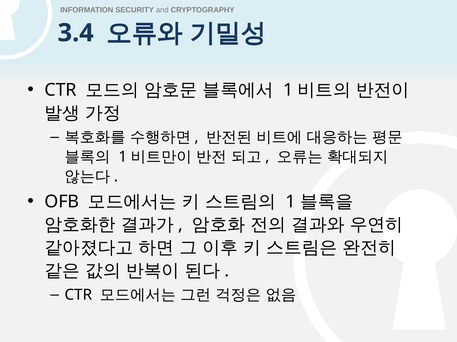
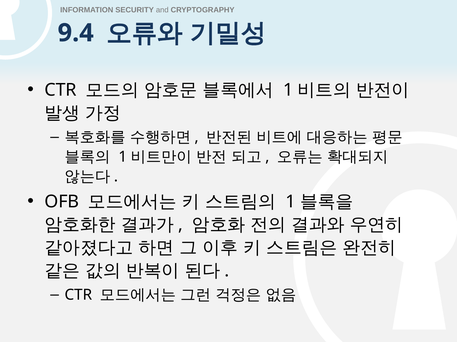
3.4: 3.4 -> 9.4 (76, 33)
